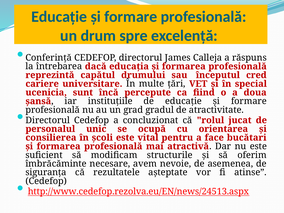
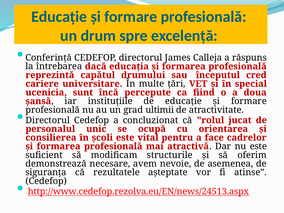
gradul: gradul -> ultimii (160, 110)
bucătari: bucătari -> cadrelor (247, 138)
îmbrăcăminte: îmbrăcăminte -> demonstrează (56, 164)
